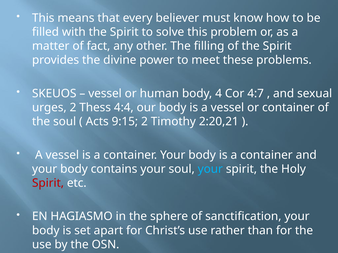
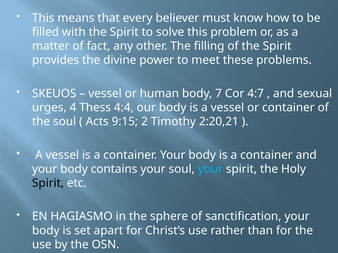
4: 4 -> 7 (219, 94)
urges 2: 2 -> 4 (73, 108)
Spirit colour: red -> black (48, 183)
